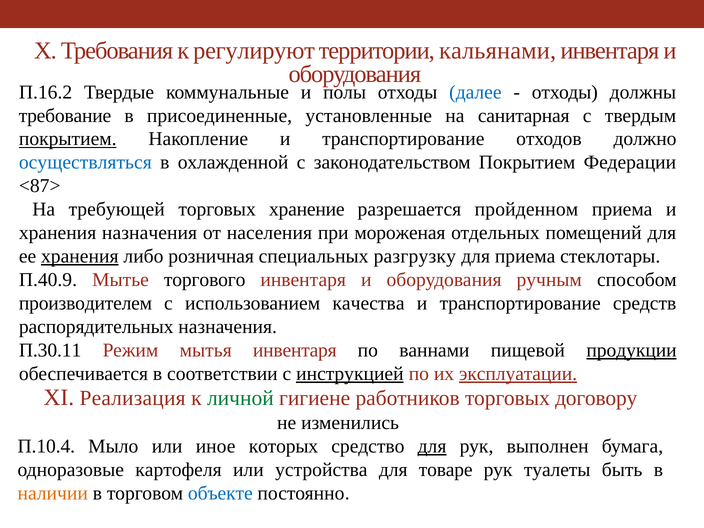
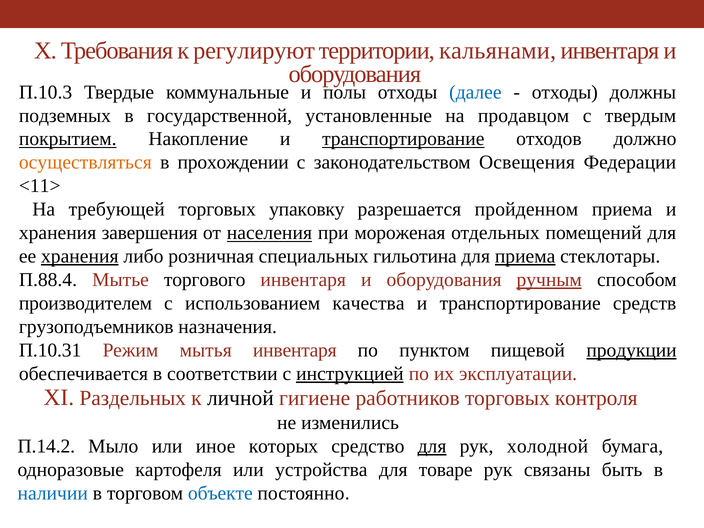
П.16.2: П.16.2 -> П.10.3 (46, 92)
требование: требование -> подземных (65, 116)
присоединенные: присоединенные -> государственной (220, 116)
санитарная: санитарная -> продавцом (524, 116)
транспортирование underline: none -> present (403, 139)
осуществляться colour: blue -> orange (85, 163)
охлажденной: охлажденной -> прохождении (233, 163)
законодательством Покрытием: Покрытием -> Освещения (527, 163)
<87>: <87> -> <11> (40, 186)
хранение: хранение -> упаковку (307, 209)
хранения назначения: назначения -> завершения (150, 233)
населения underline: none -> present (269, 233)
разгрузку: разгрузку -> гильотина (415, 256)
приема underline: none -> present (525, 256)
П.40.9: П.40.9 -> П.88.4 (48, 280)
ручным underline: none -> present (549, 280)
распорядительных: распорядительных -> грузоподъемников (96, 327)
П.30.11: П.30.11 -> П.10.31 (50, 350)
ваннами: ваннами -> пунктом (434, 350)
эксплуатации underline: present -> none (518, 374)
Реализация: Реализация -> Раздельных (133, 398)
личной colour: green -> black (240, 398)
договору: договору -> контроля (596, 398)
П.10.4: П.10.4 -> П.14.2 (46, 446)
выполнен: выполнен -> холодной (548, 446)
туалеты: туалеты -> связаны (557, 470)
наличии colour: orange -> blue (53, 493)
